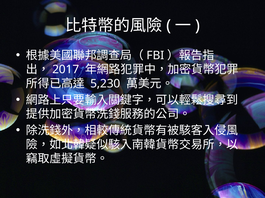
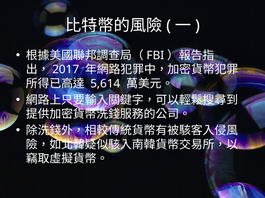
5,230: 5,230 -> 5,614 (105, 84)
